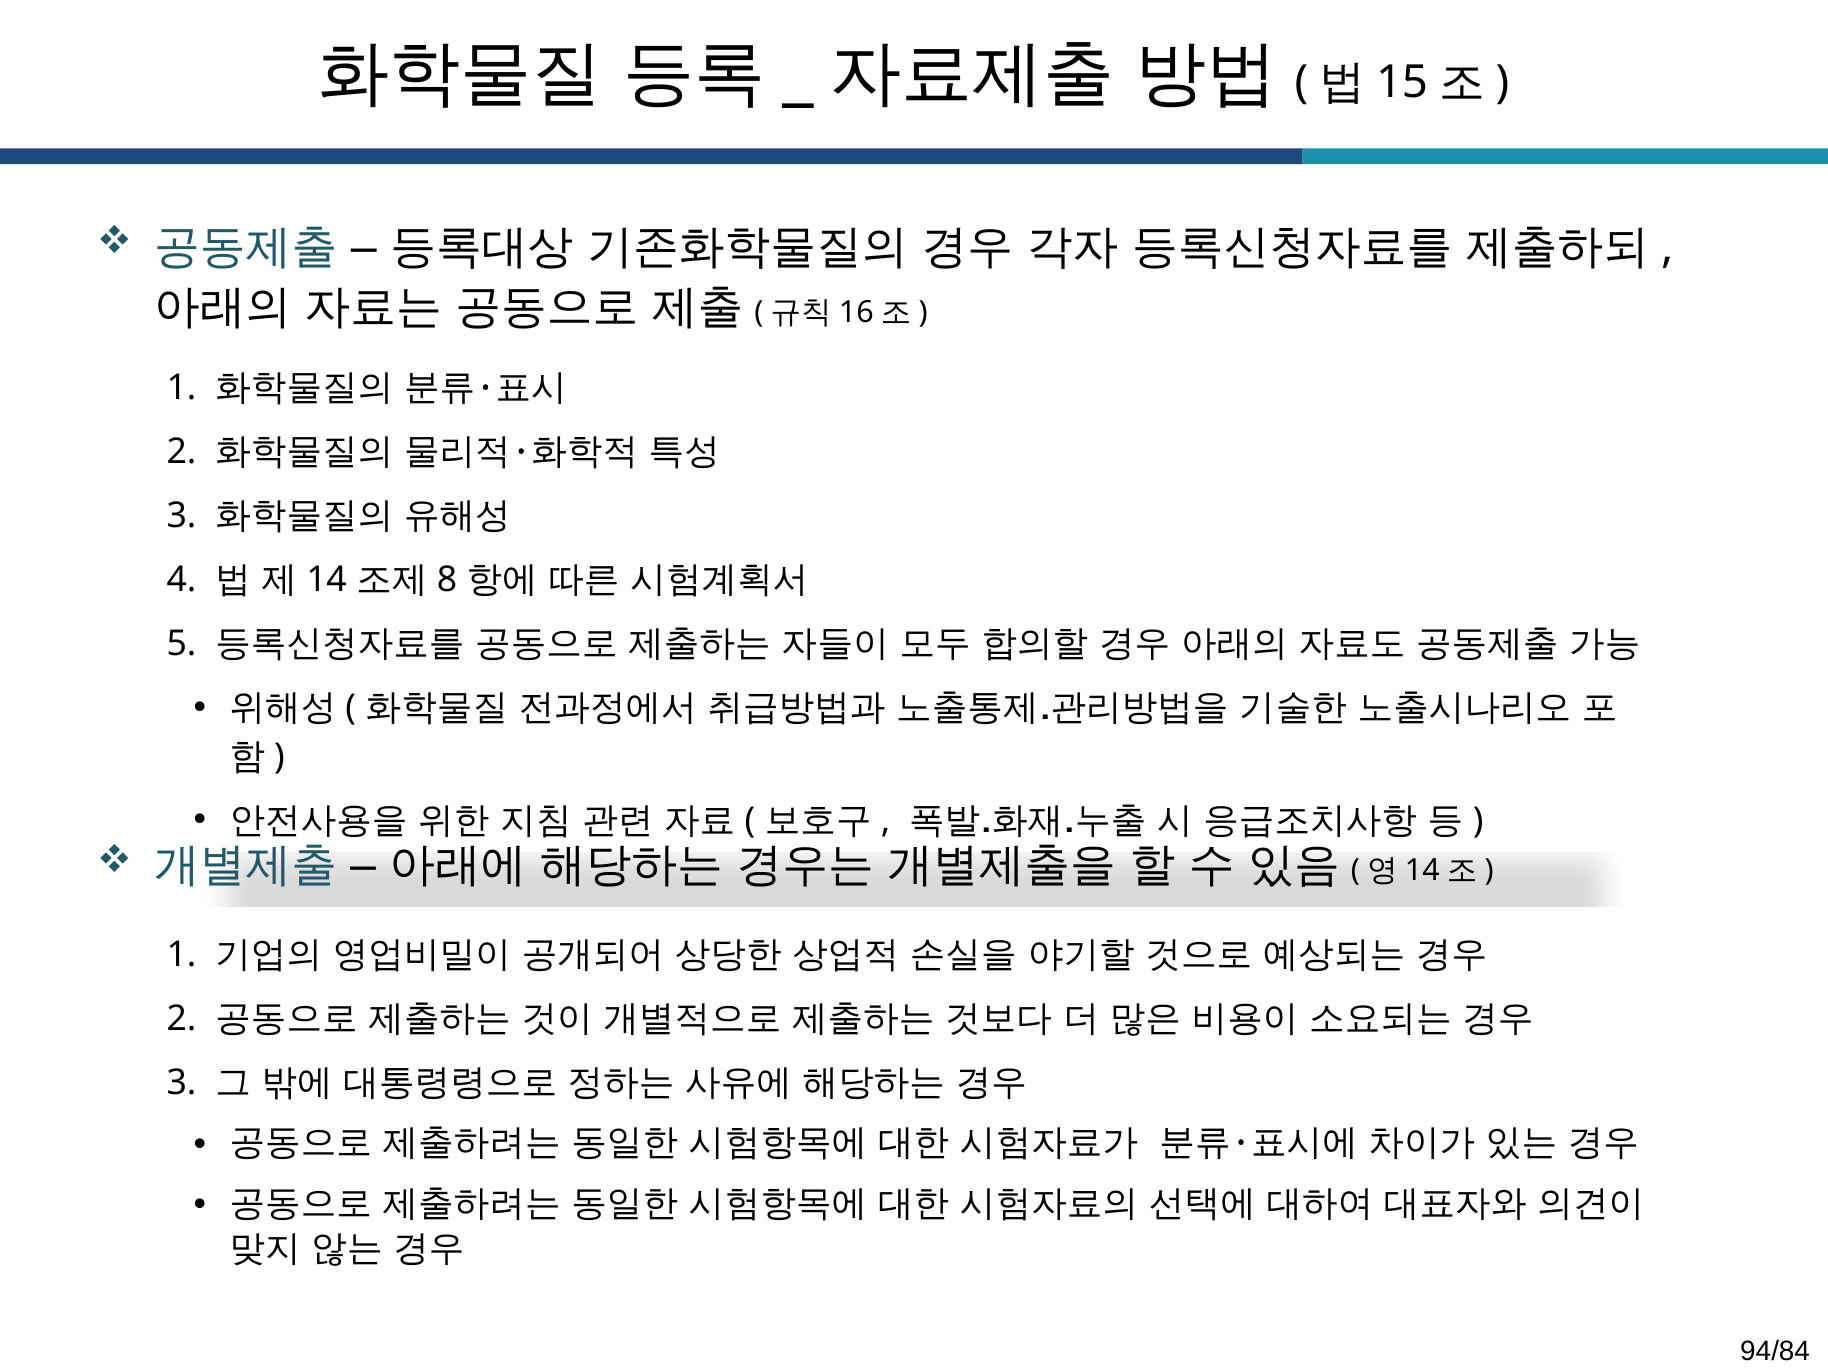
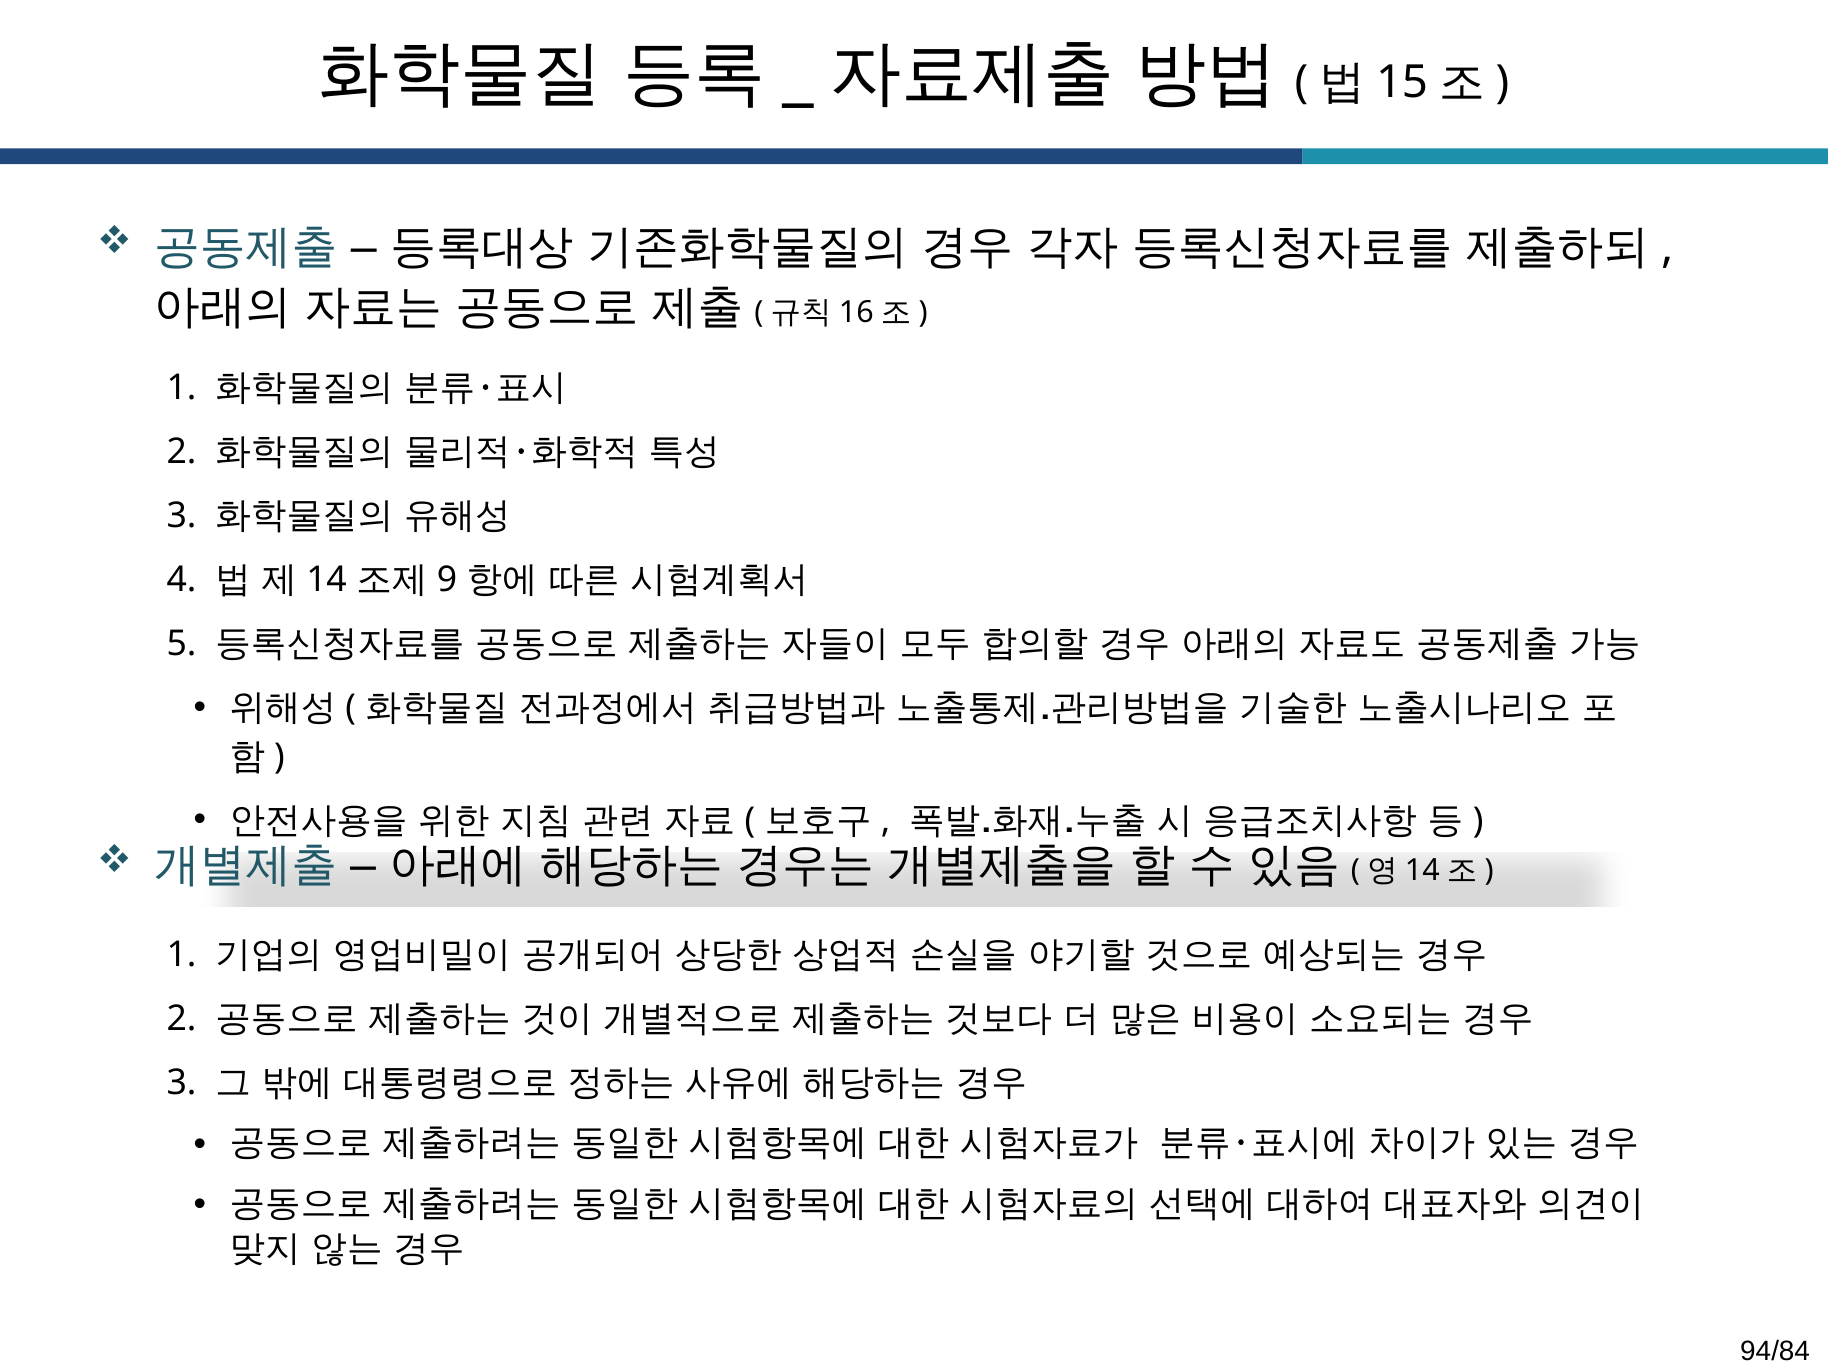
8: 8 -> 9 (447, 580)
